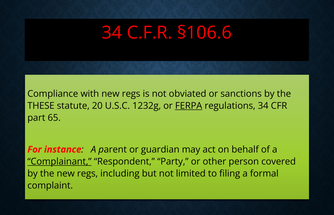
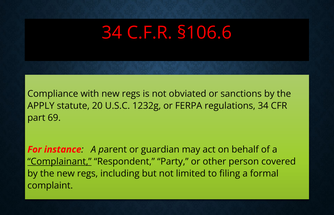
THESE: THESE -> APPLY (41, 106)
FERPA underline: present -> none (189, 106)
65: 65 -> 69 (54, 118)
